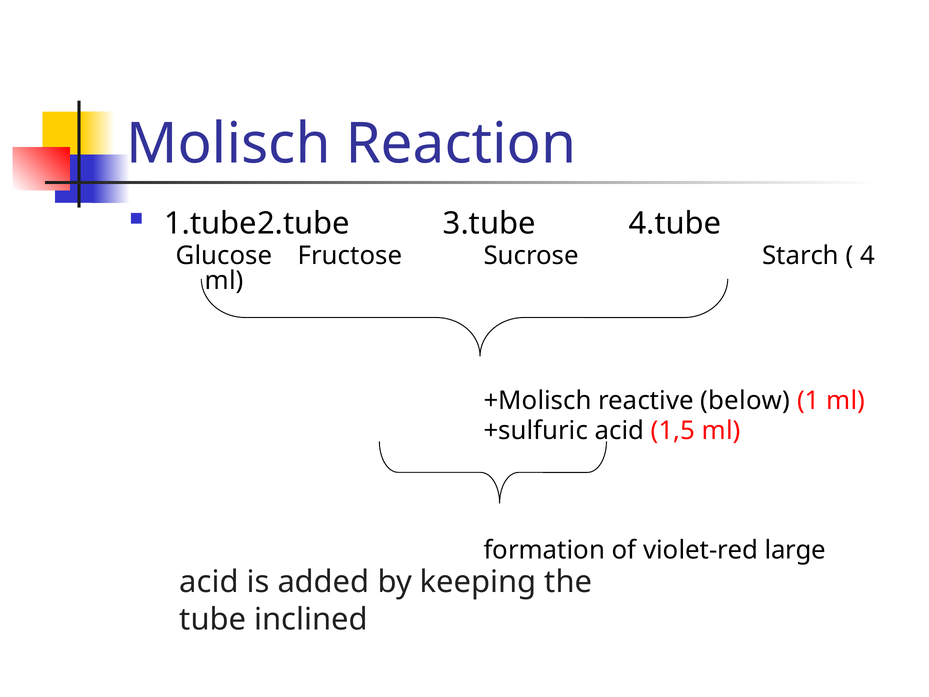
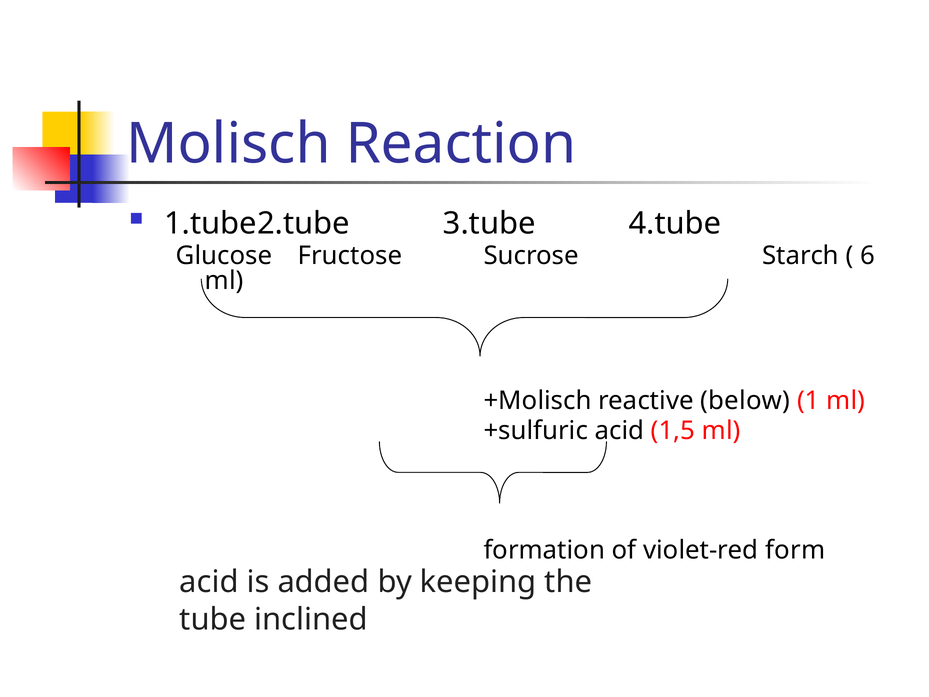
4: 4 -> 6 (867, 256)
large: large -> form (795, 550)
